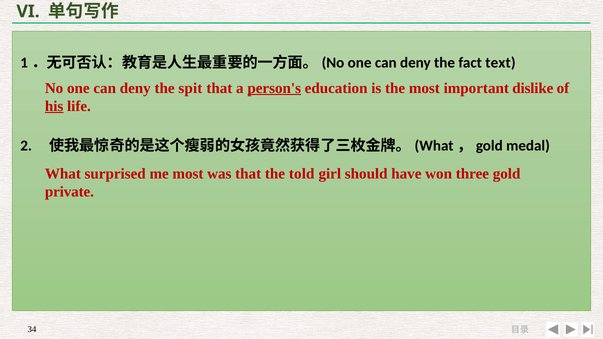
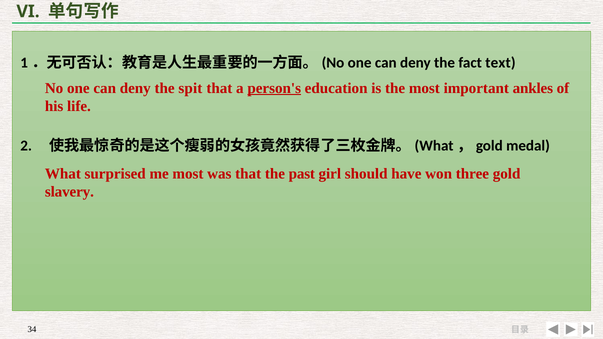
dislike: dislike -> ankles (533, 88)
his underline: present -> none (54, 106)
told: told -> past (302, 174)
private: private -> slavery (69, 192)
